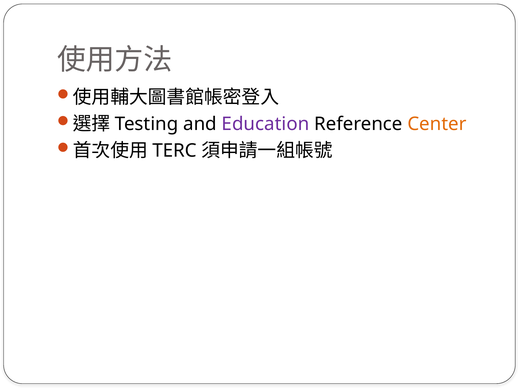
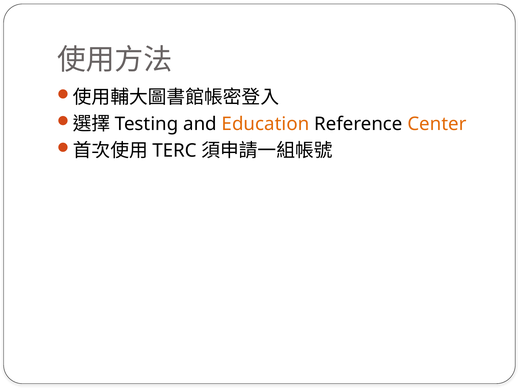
Education colour: purple -> orange (265, 124)
